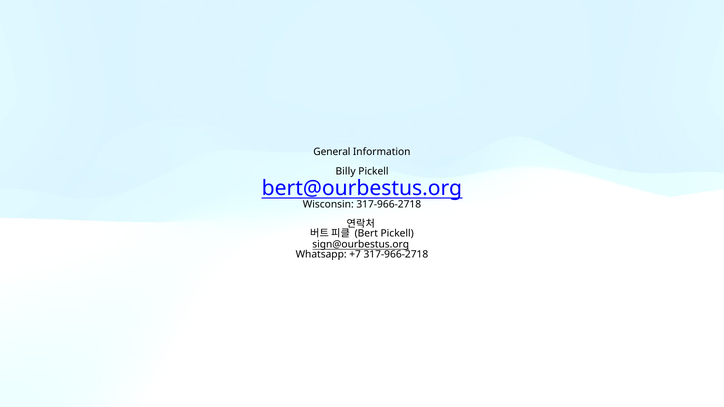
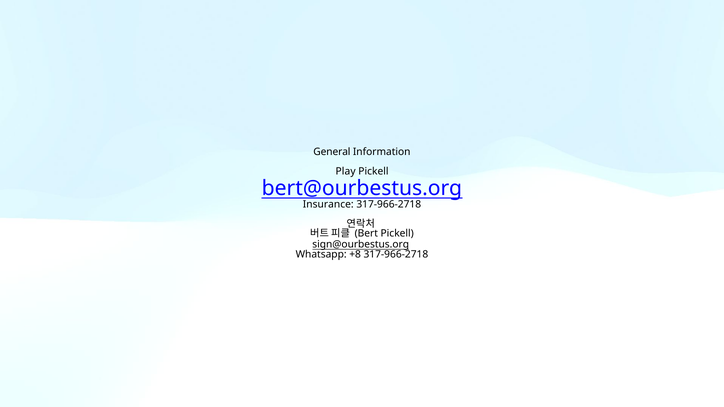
Billy: Billy -> Play (346, 172)
Wisconsin: Wisconsin -> Insurance (328, 204)
+7: +7 -> +8 (355, 255)
